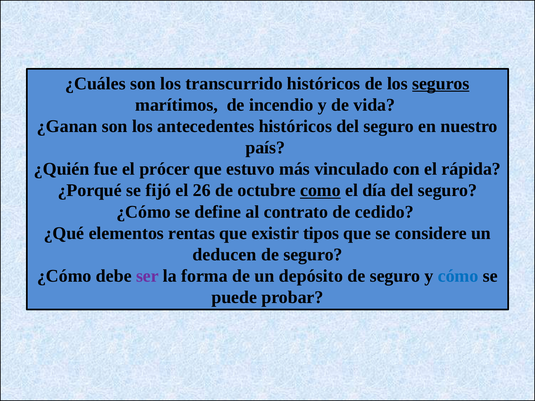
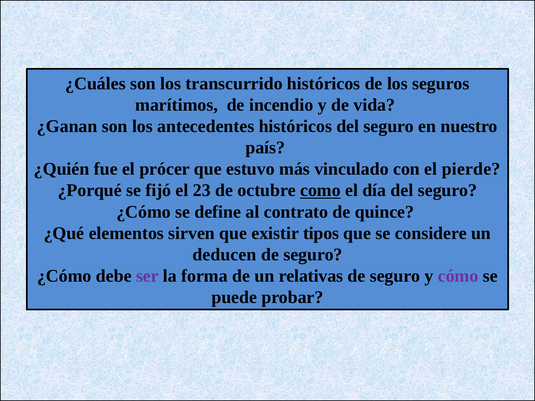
seguros underline: present -> none (441, 84)
rápida: rápida -> pierde (471, 169)
26: 26 -> 23 (202, 191)
cedido: cedido -> quince (384, 212)
rentas: rentas -> sirven (192, 233)
depósito: depósito -> relativas (311, 276)
cómo colour: blue -> purple (458, 276)
